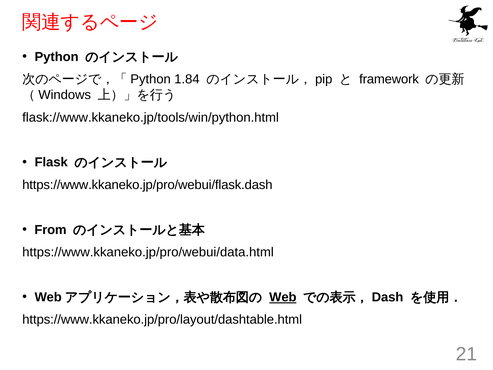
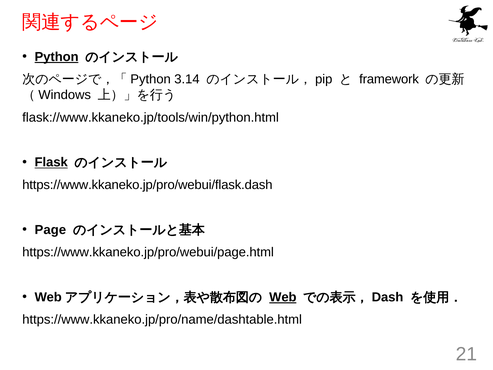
Python underline: none -> present (57, 57)
1.84: 1.84 -> 3.14 (187, 79)
Flask underline: none -> present (51, 162)
From: From -> Page (50, 230)
https://www.kkaneko.jp/pro/webui/data.html: https://www.kkaneko.jp/pro/webui/data.html -> https://www.kkaneko.jp/pro/webui/page.html (148, 252)
https://www.kkaneko.jp/pro/layout/dashtable.html: https://www.kkaneko.jp/pro/layout/dashtable.html -> https://www.kkaneko.jp/pro/name/dashtable.html (162, 319)
